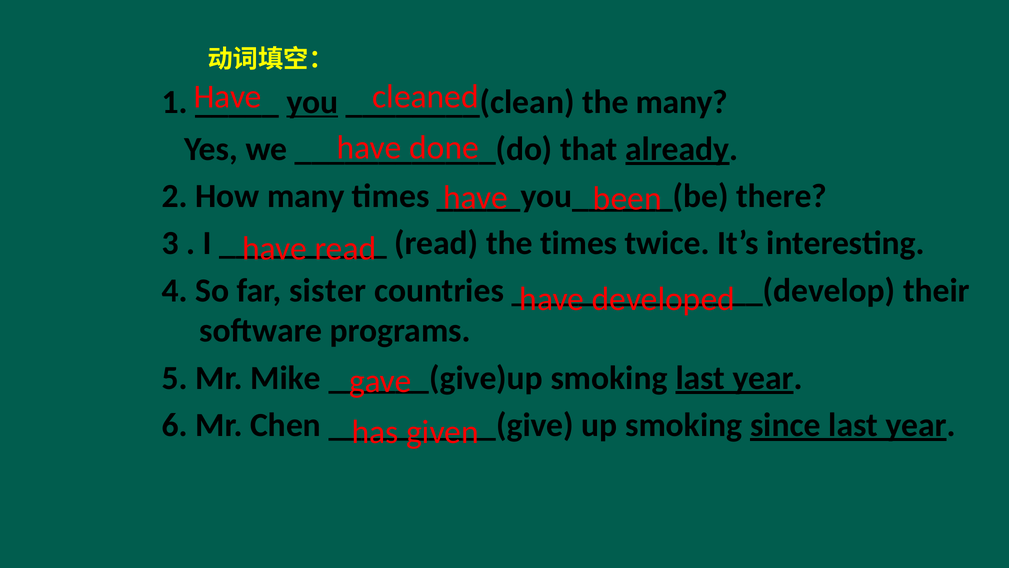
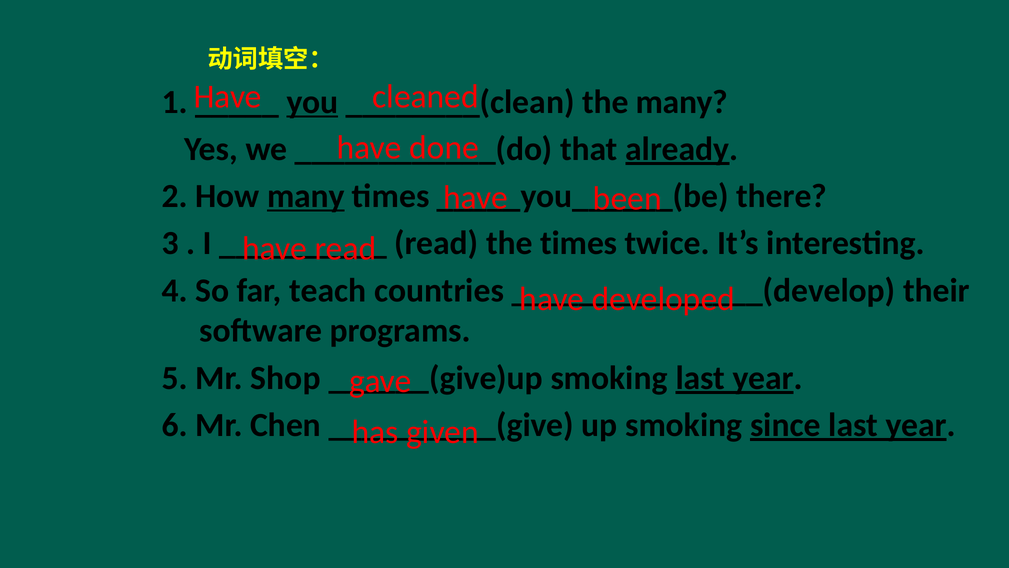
many underline: none -> present (306, 196)
sister: sister -> teach (328, 290)
Mike: Mike -> Shop (285, 378)
